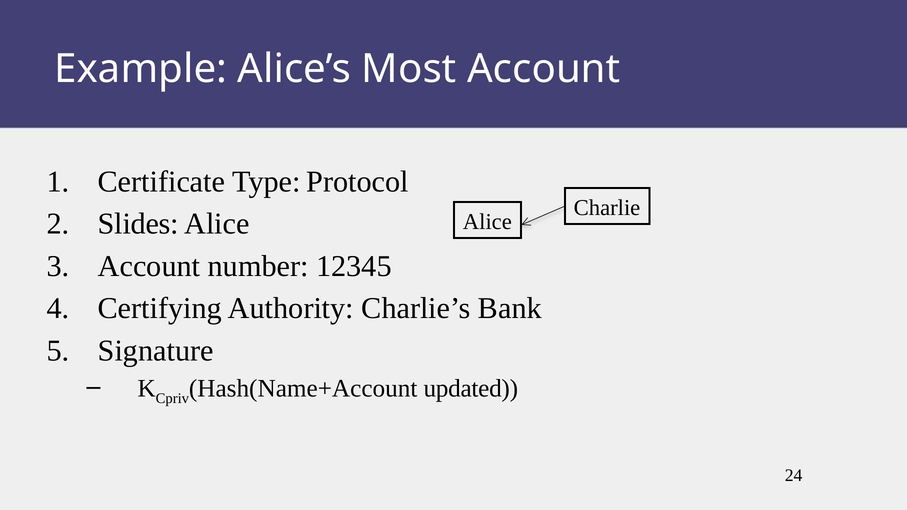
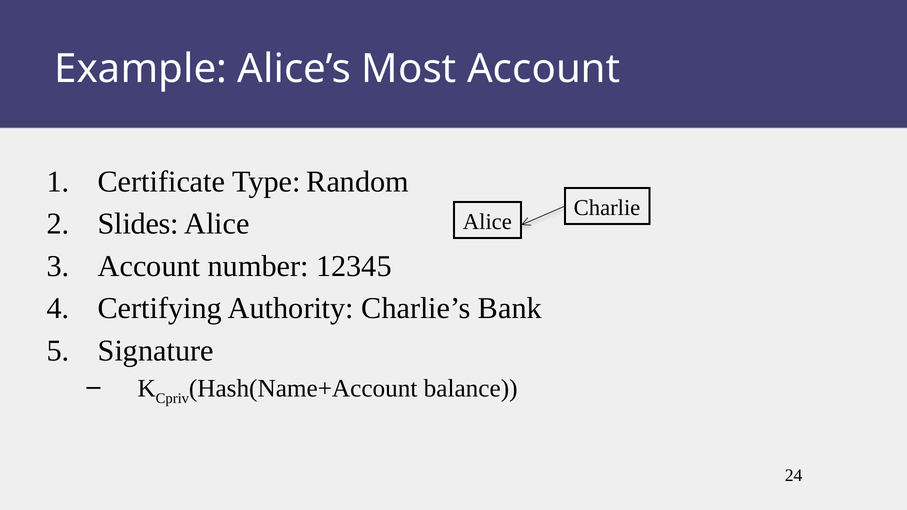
Protocol: Protocol -> Random (358, 182)
updated: updated -> balance (471, 389)
